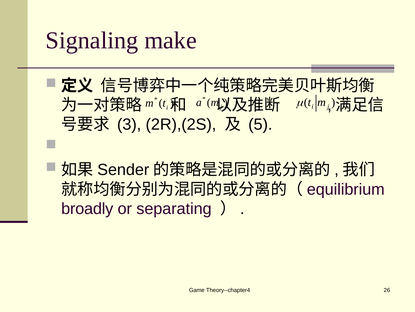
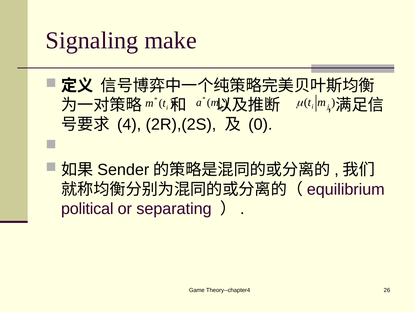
3: 3 -> 4 (129, 124)
5: 5 -> 0 (260, 124)
broadly: broadly -> political (87, 208)
